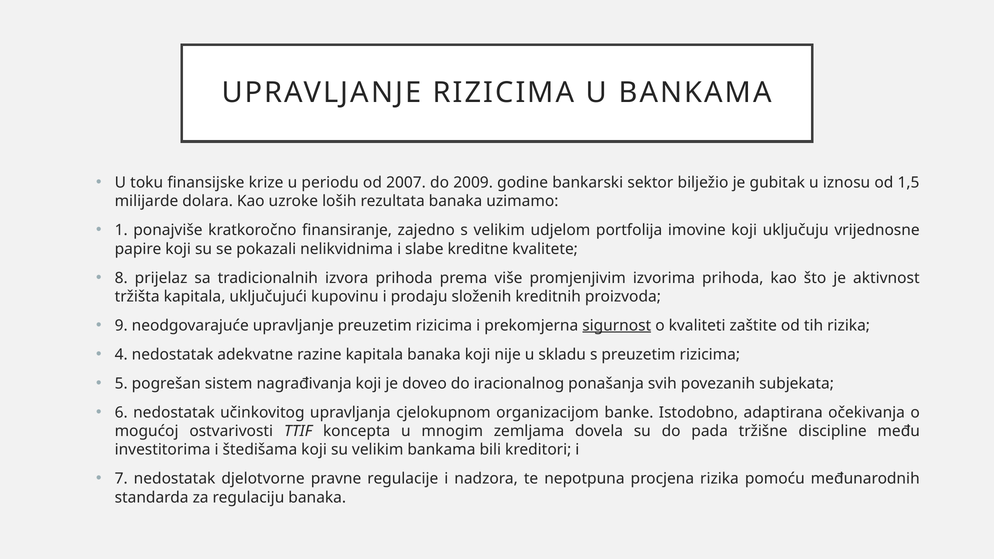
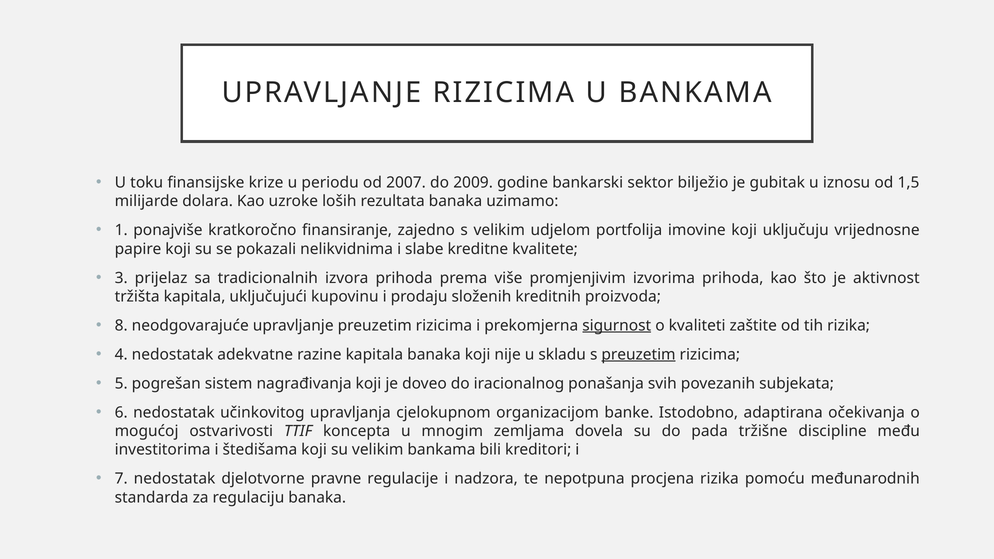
8: 8 -> 3 (121, 278)
9: 9 -> 8 (121, 326)
preuzetim underline: none -> present (639, 355)
